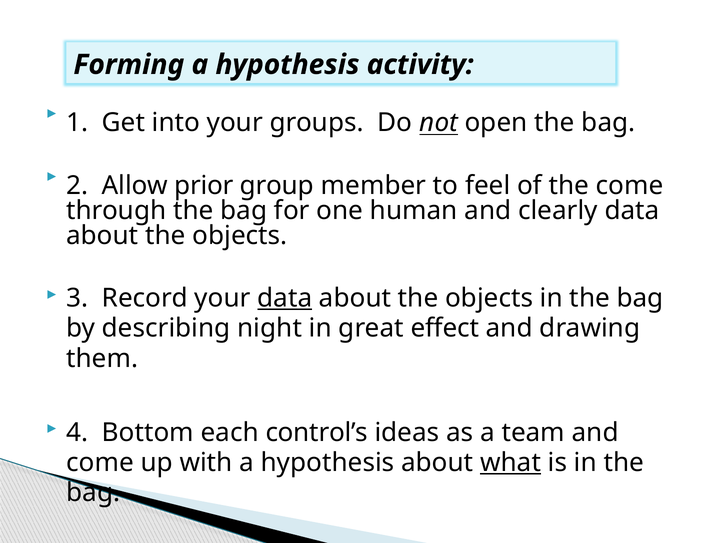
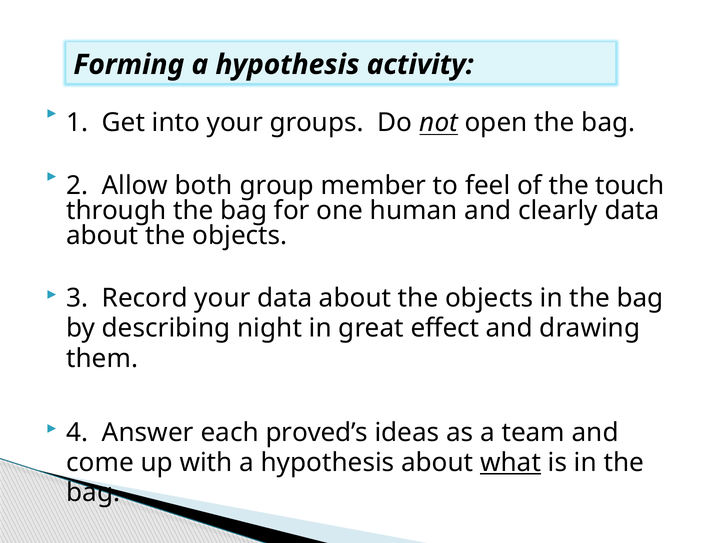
prior: prior -> both (204, 185)
the come: come -> touch (630, 185)
data underline: present -> none (285, 298)
Bottom: Bottom -> Answer (148, 433)
control’s: control’s -> proved’s (317, 433)
